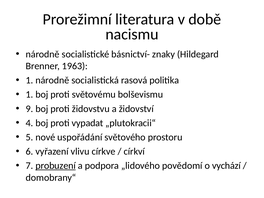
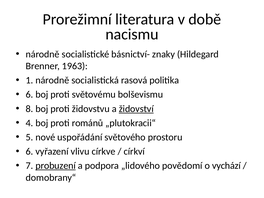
1: 1 -> 6 (29, 95)
9: 9 -> 8 (29, 109)
židovství underline: none -> present (136, 109)
vypadat: vypadat -> románů (88, 123)
